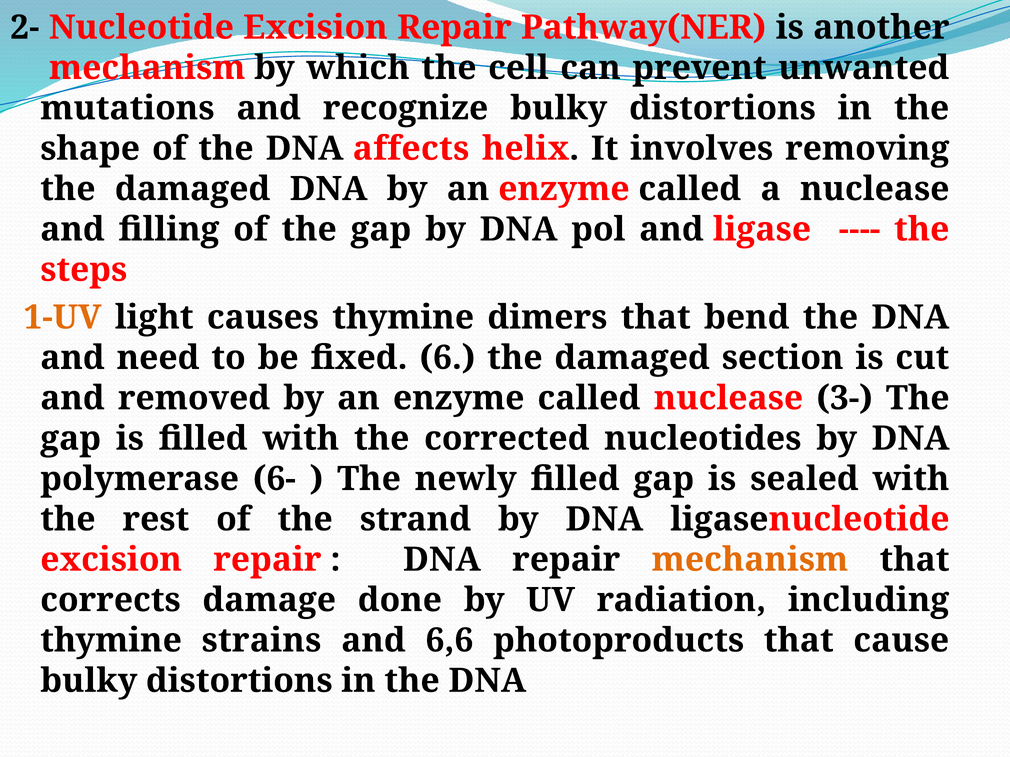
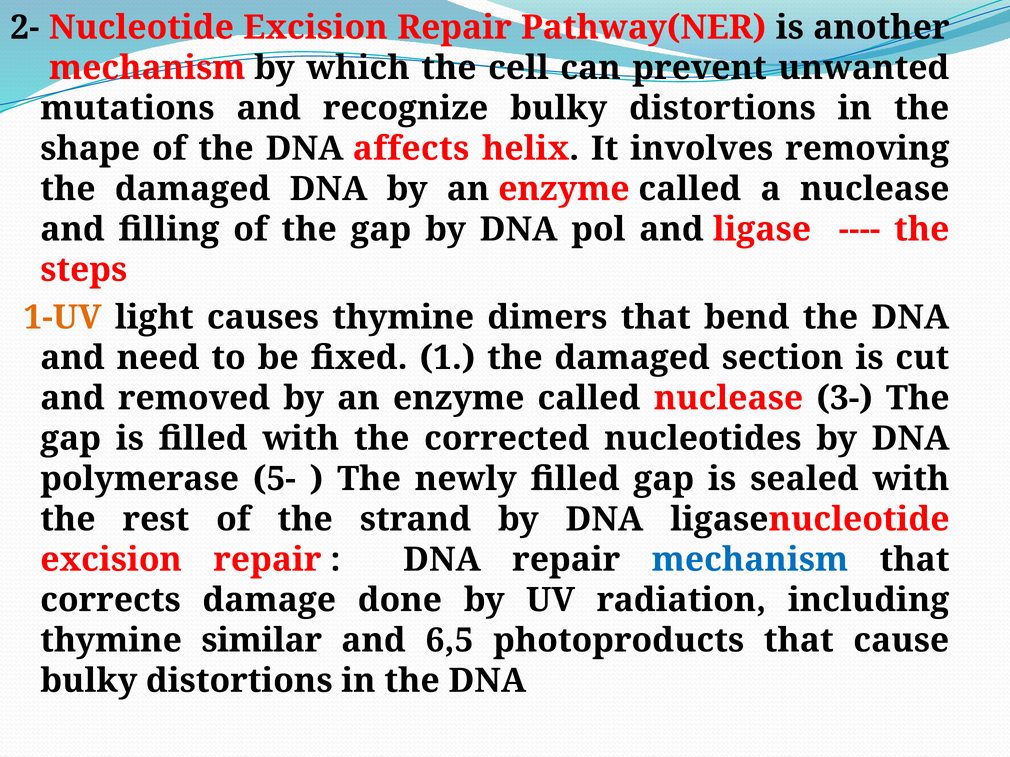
6: 6 -> 1 (447, 358)
6-: 6- -> 5- (274, 479)
mechanism colour: orange -> blue (750, 560)
strains: strains -> similar (262, 641)
6,6: 6,6 -> 6,5 (449, 641)
